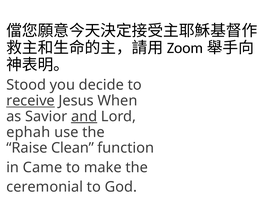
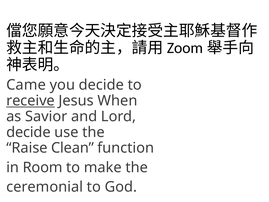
Stood: Stood -> Came (26, 85)
and underline: present -> none (84, 116)
ephah: ephah -> decide (28, 132)
Came: Came -> Room (43, 167)
